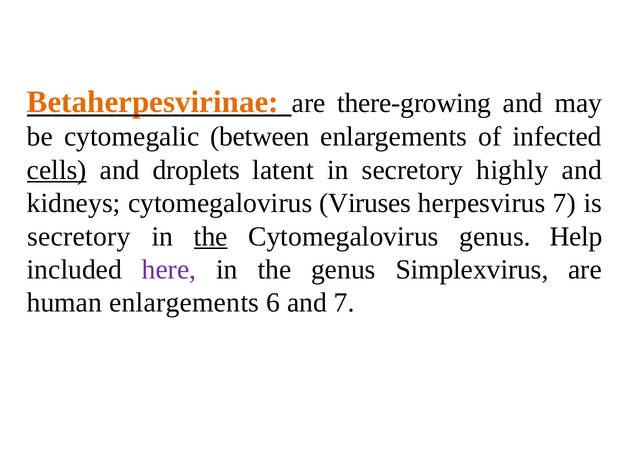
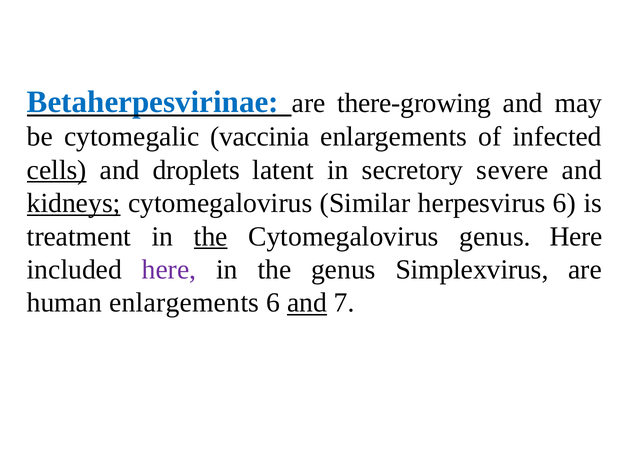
Betaherpesvirinae colour: orange -> blue (153, 102)
between: between -> vaccinia (260, 137)
highly: highly -> severe (512, 170)
kidneys underline: none -> present (74, 203)
Viruses: Viruses -> Similar (365, 203)
herpesvirus 7: 7 -> 6 (564, 203)
secretory: secretory -> treatment (79, 236)
genus Help: Help -> Here (576, 236)
and underline: none -> present (307, 303)
